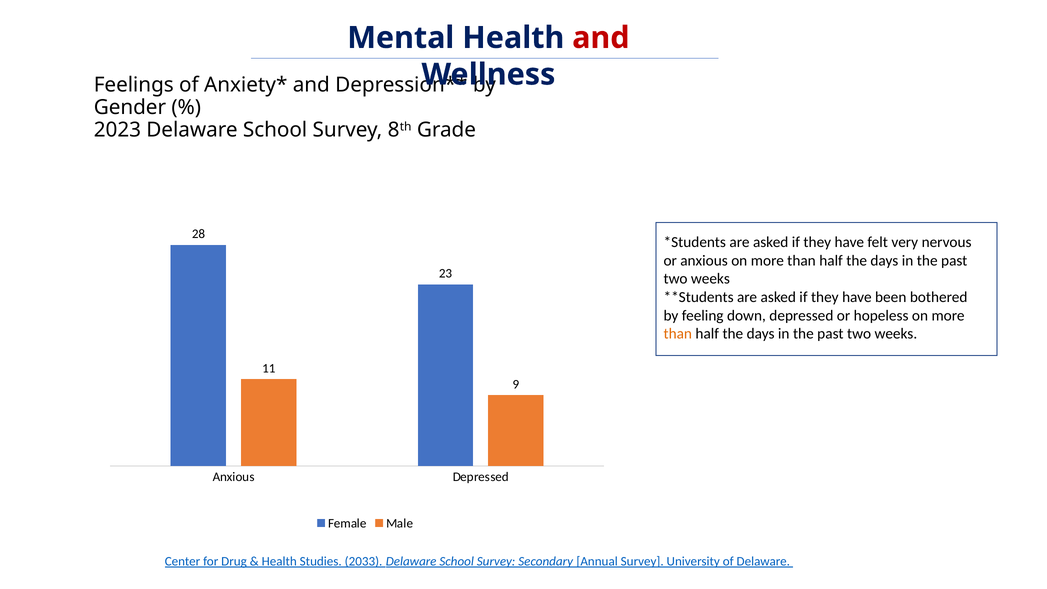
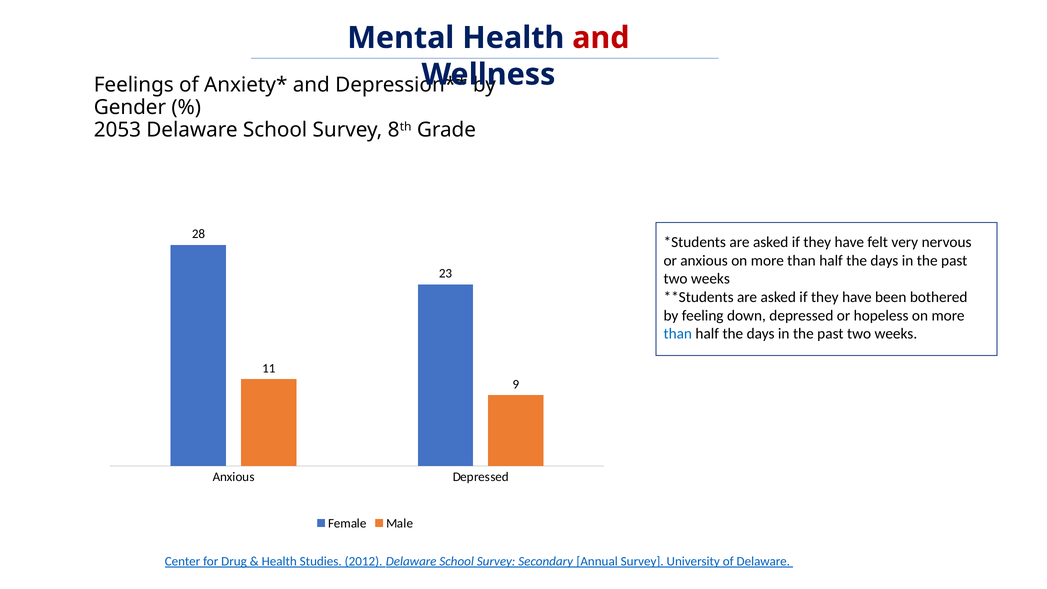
2023: 2023 -> 2053 (117, 130)
than colour: orange -> blue (678, 334)
2033: 2033 -> 2012 (364, 561)
